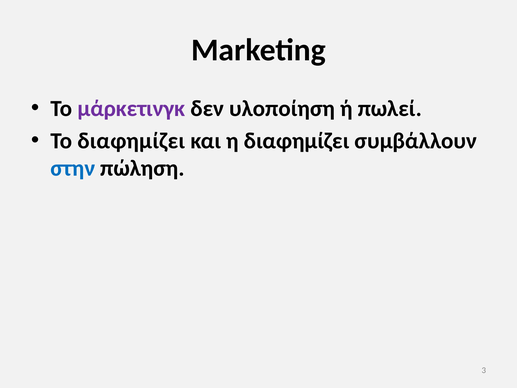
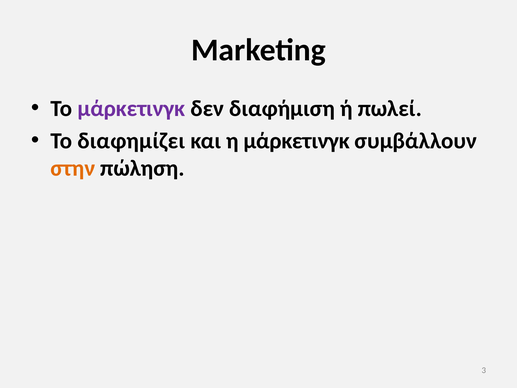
υλοποίηση: υλοποίηση -> διαφήμιση (282, 108)
η διαφημίζει: διαφημίζει -> μάρκετινγκ (297, 141)
στην colour: blue -> orange (73, 168)
